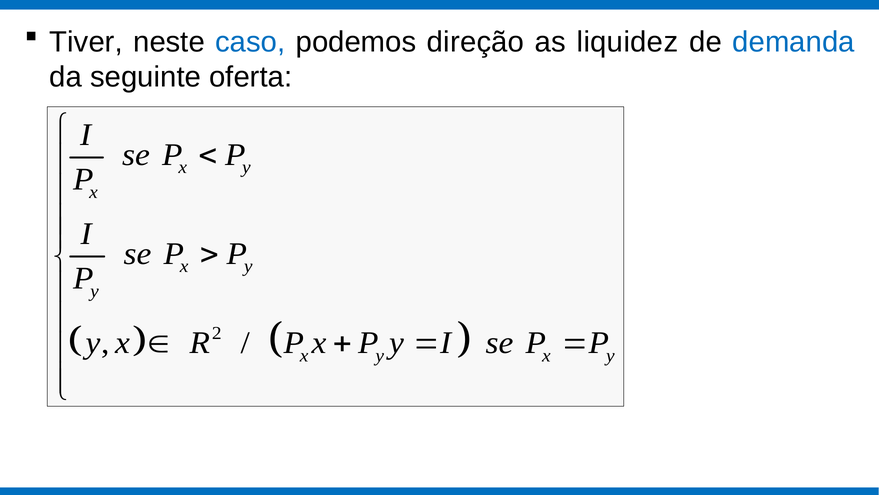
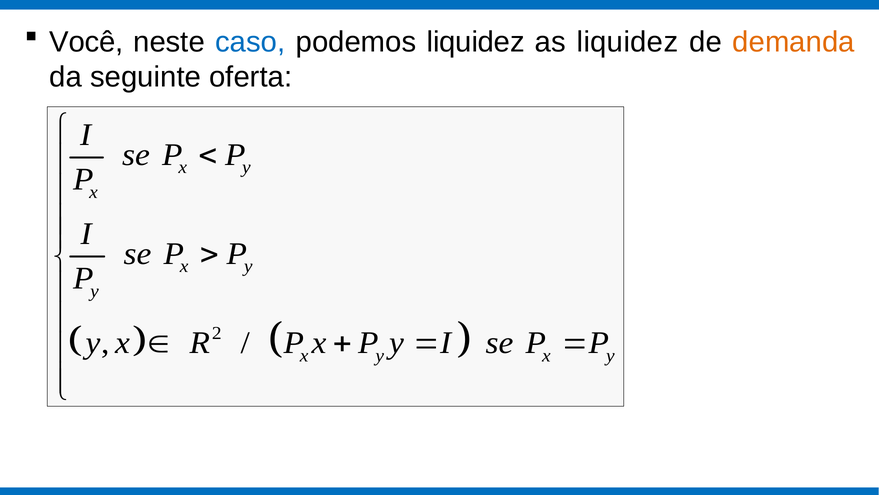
Tiver: Tiver -> Você (86, 42)
podemos direção: direção -> liquidez (476, 42)
demanda colour: blue -> orange (794, 42)
